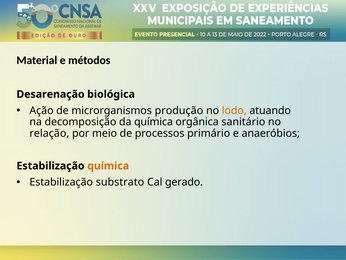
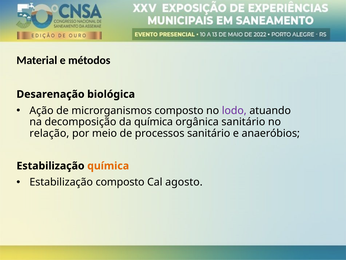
microrganismos produção: produção -> composto (179, 110)
lodo colour: orange -> purple (234, 110)
processos primário: primário -> sanitário (209, 133)
Estabilização substrato: substrato -> composto (120, 182)
gerado: gerado -> agosto (184, 182)
